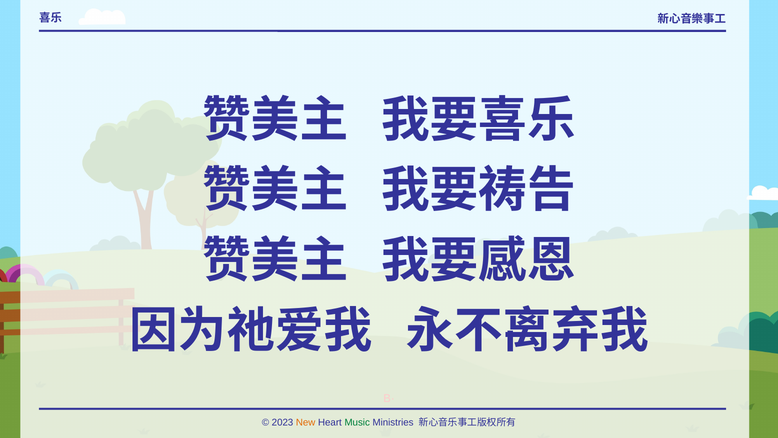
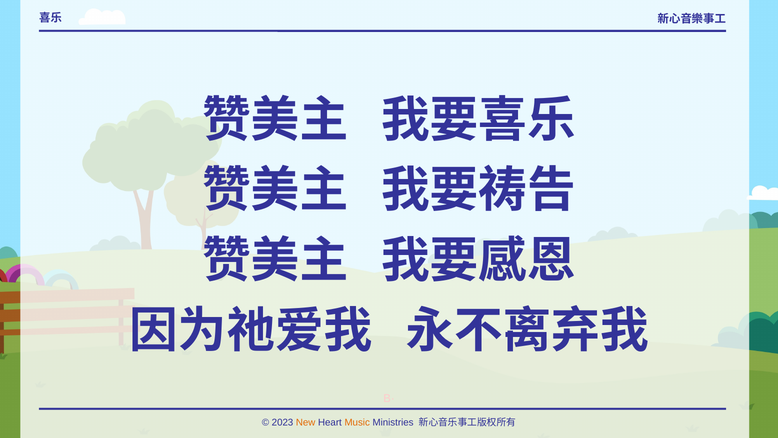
Music colour: green -> orange (357, 422)
